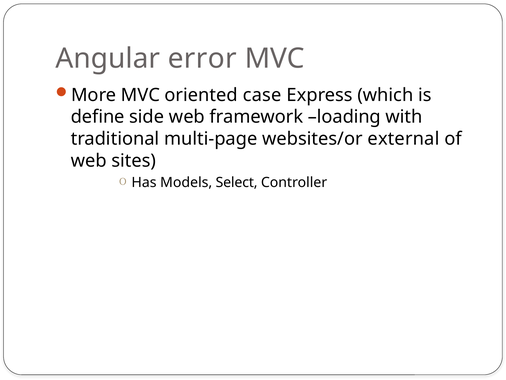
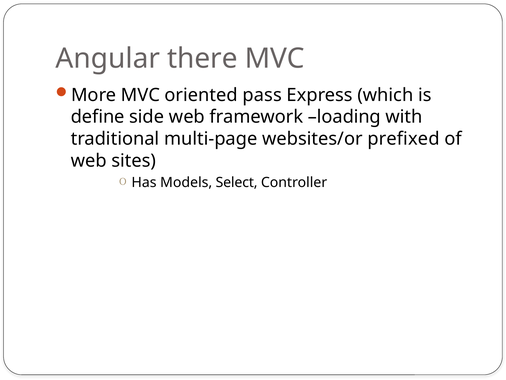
error: error -> there (202, 58)
case: case -> pass (262, 95)
external: external -> prefixed (404, 139)
